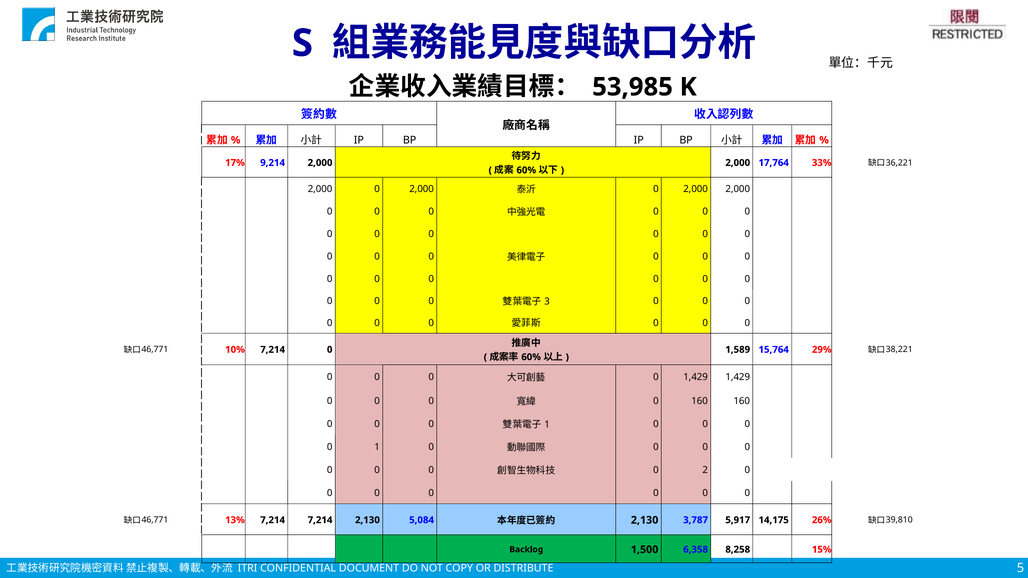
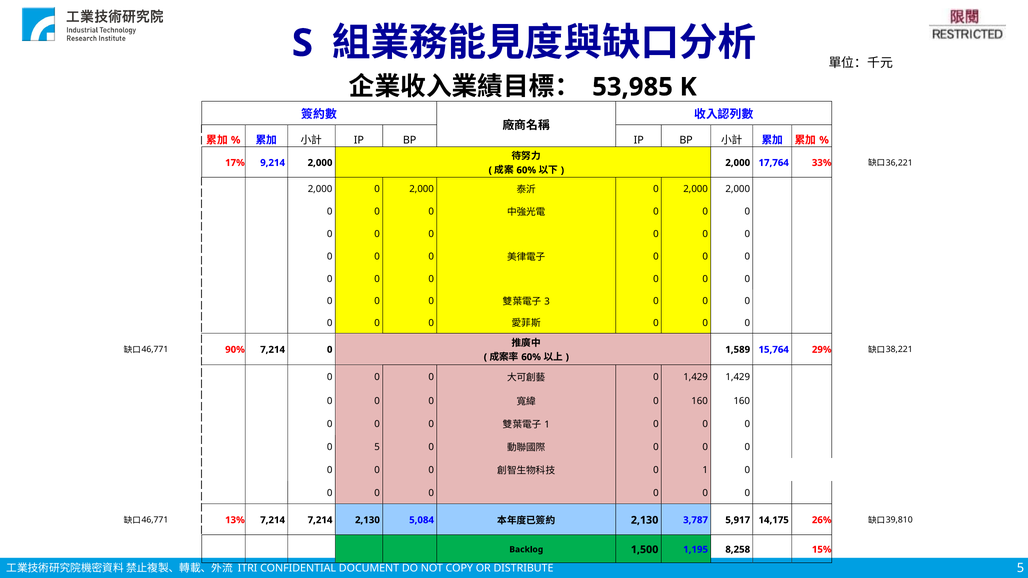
10%: 10% -> 90% (235, 350)
0 1: 1 -> 5 (377, 447)
0 2: 2 -> 1 (705, 470)
6,358: 6,358 -> 1,195 (696, 550)
